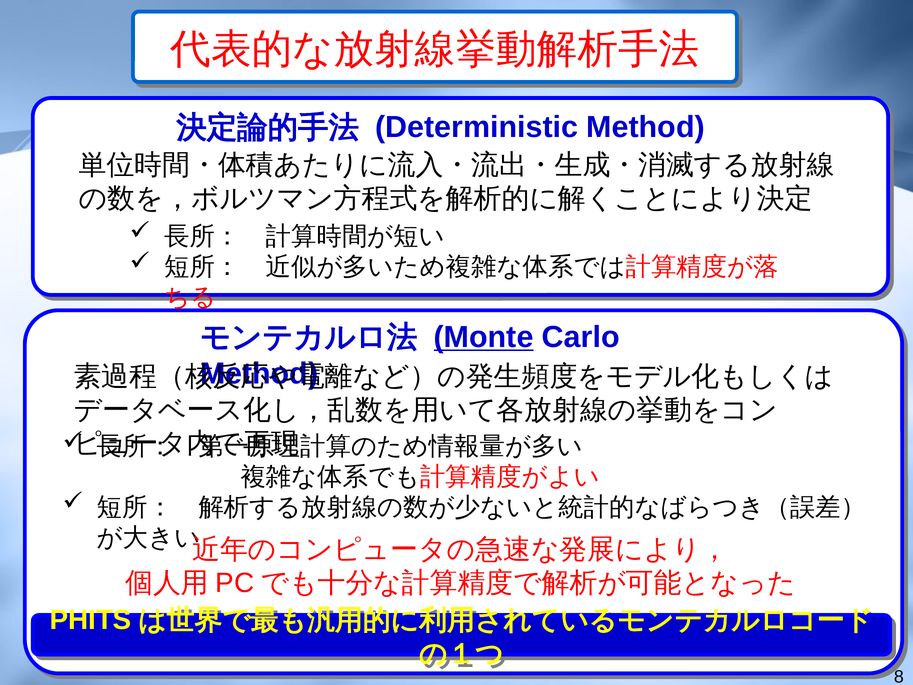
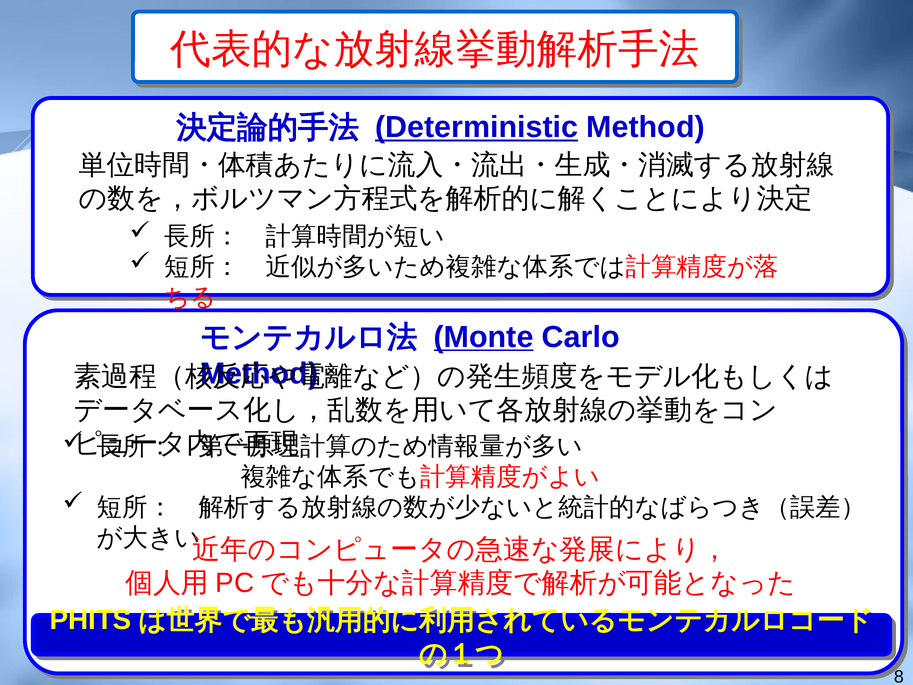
Deterministic underline: none -> present (477, 127)
